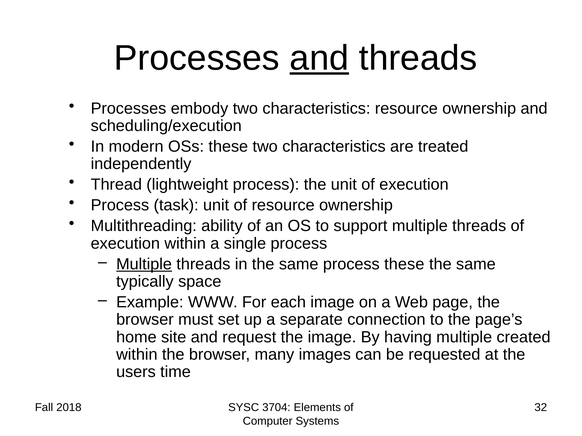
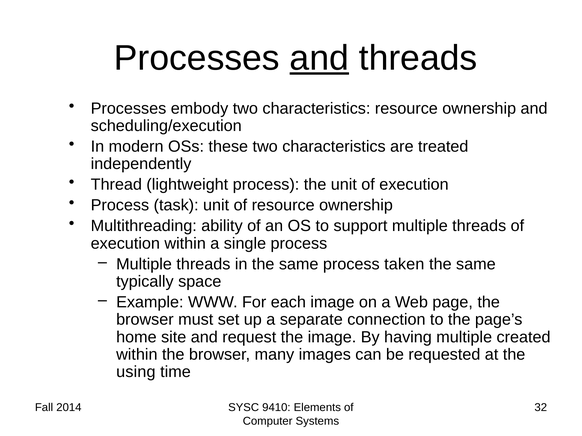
Multiple underline: present -> none (144, 264)
process these: these -> taken (404, 264)
users: users -> using (136, 372)
2018: 2018 -> 2014 (69, 408)
3704: 3704 -> 9410 (276, 408)
